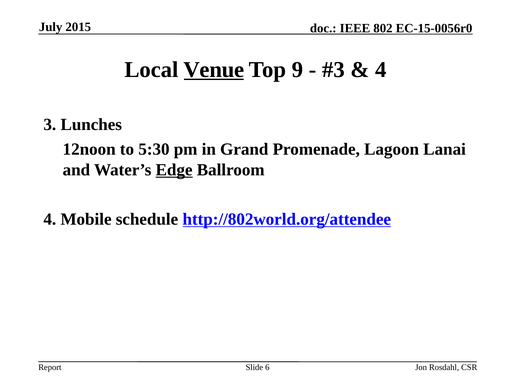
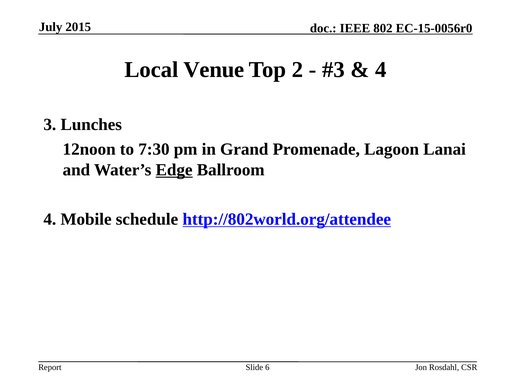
Venue underline: present -> none (214, 70)
9: 9 -> 2 (297, 70)
5:30: 5:30 -> 7:30 (154, 149)
